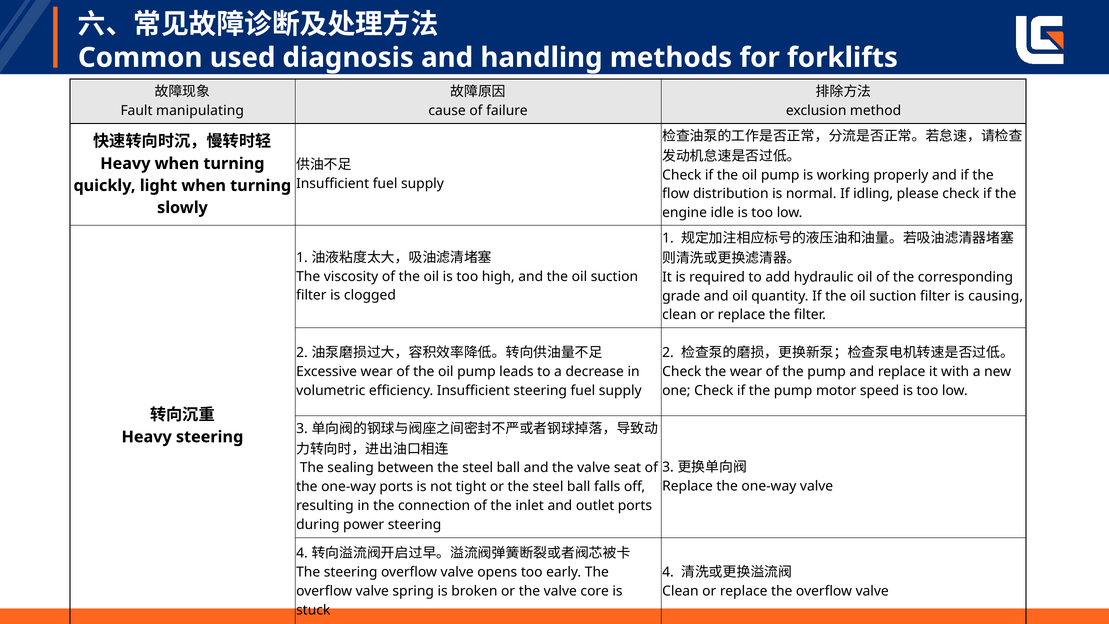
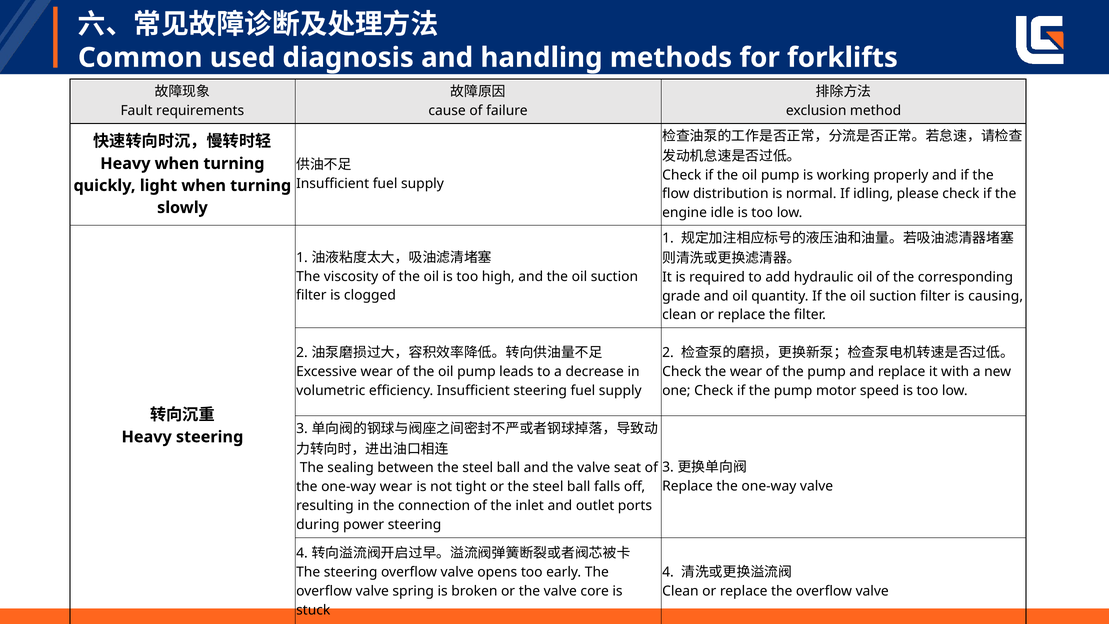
manipulating: manipulating -> requirements (200, 110)
one-way ports: ports -> wear (396, 487)
